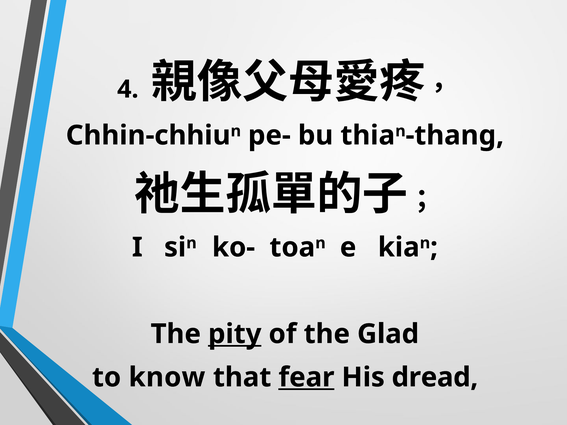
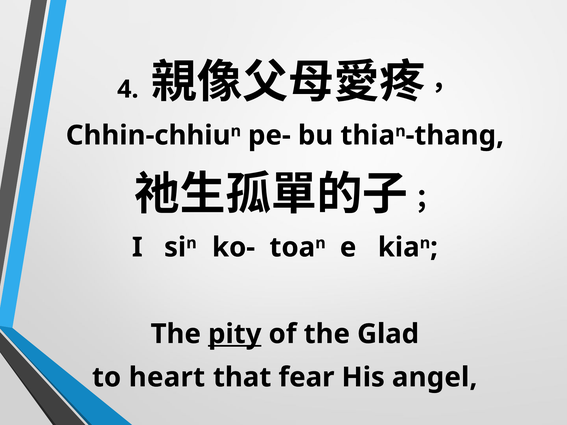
know: know -> heart (167, 378)
fear underline: present -> none (306, 378)
dread: dread -> angel (435, 378)
